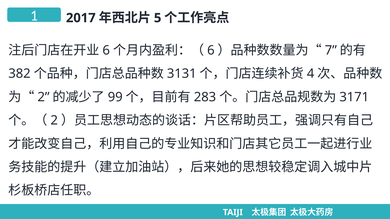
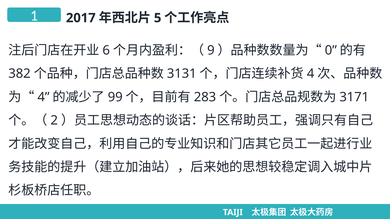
6: 6 -> 9 (211, 50)
7: 7 -> 0 (331, 50)
2: 2 -> 4 (44, 97)
